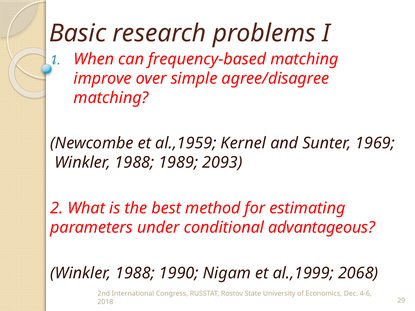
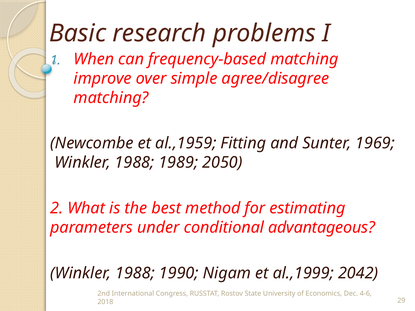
Kernel: Kernel -> Fitting (243, 143)
2093: 2093 -> 2050 (222, 163)
2068: 2068 -> 2042 (358, 273)
